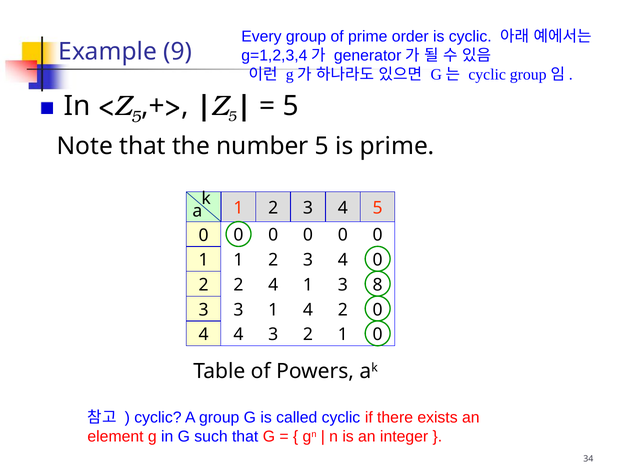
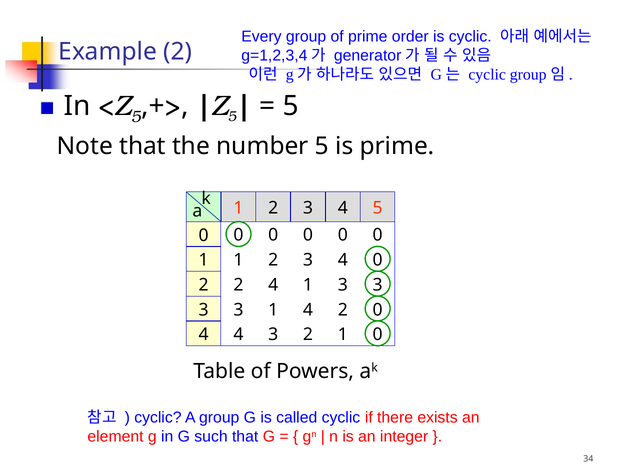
Example 9: 9 -> 2 (178, 51)
1 3 8: 8 -> 3 (378, 285)
